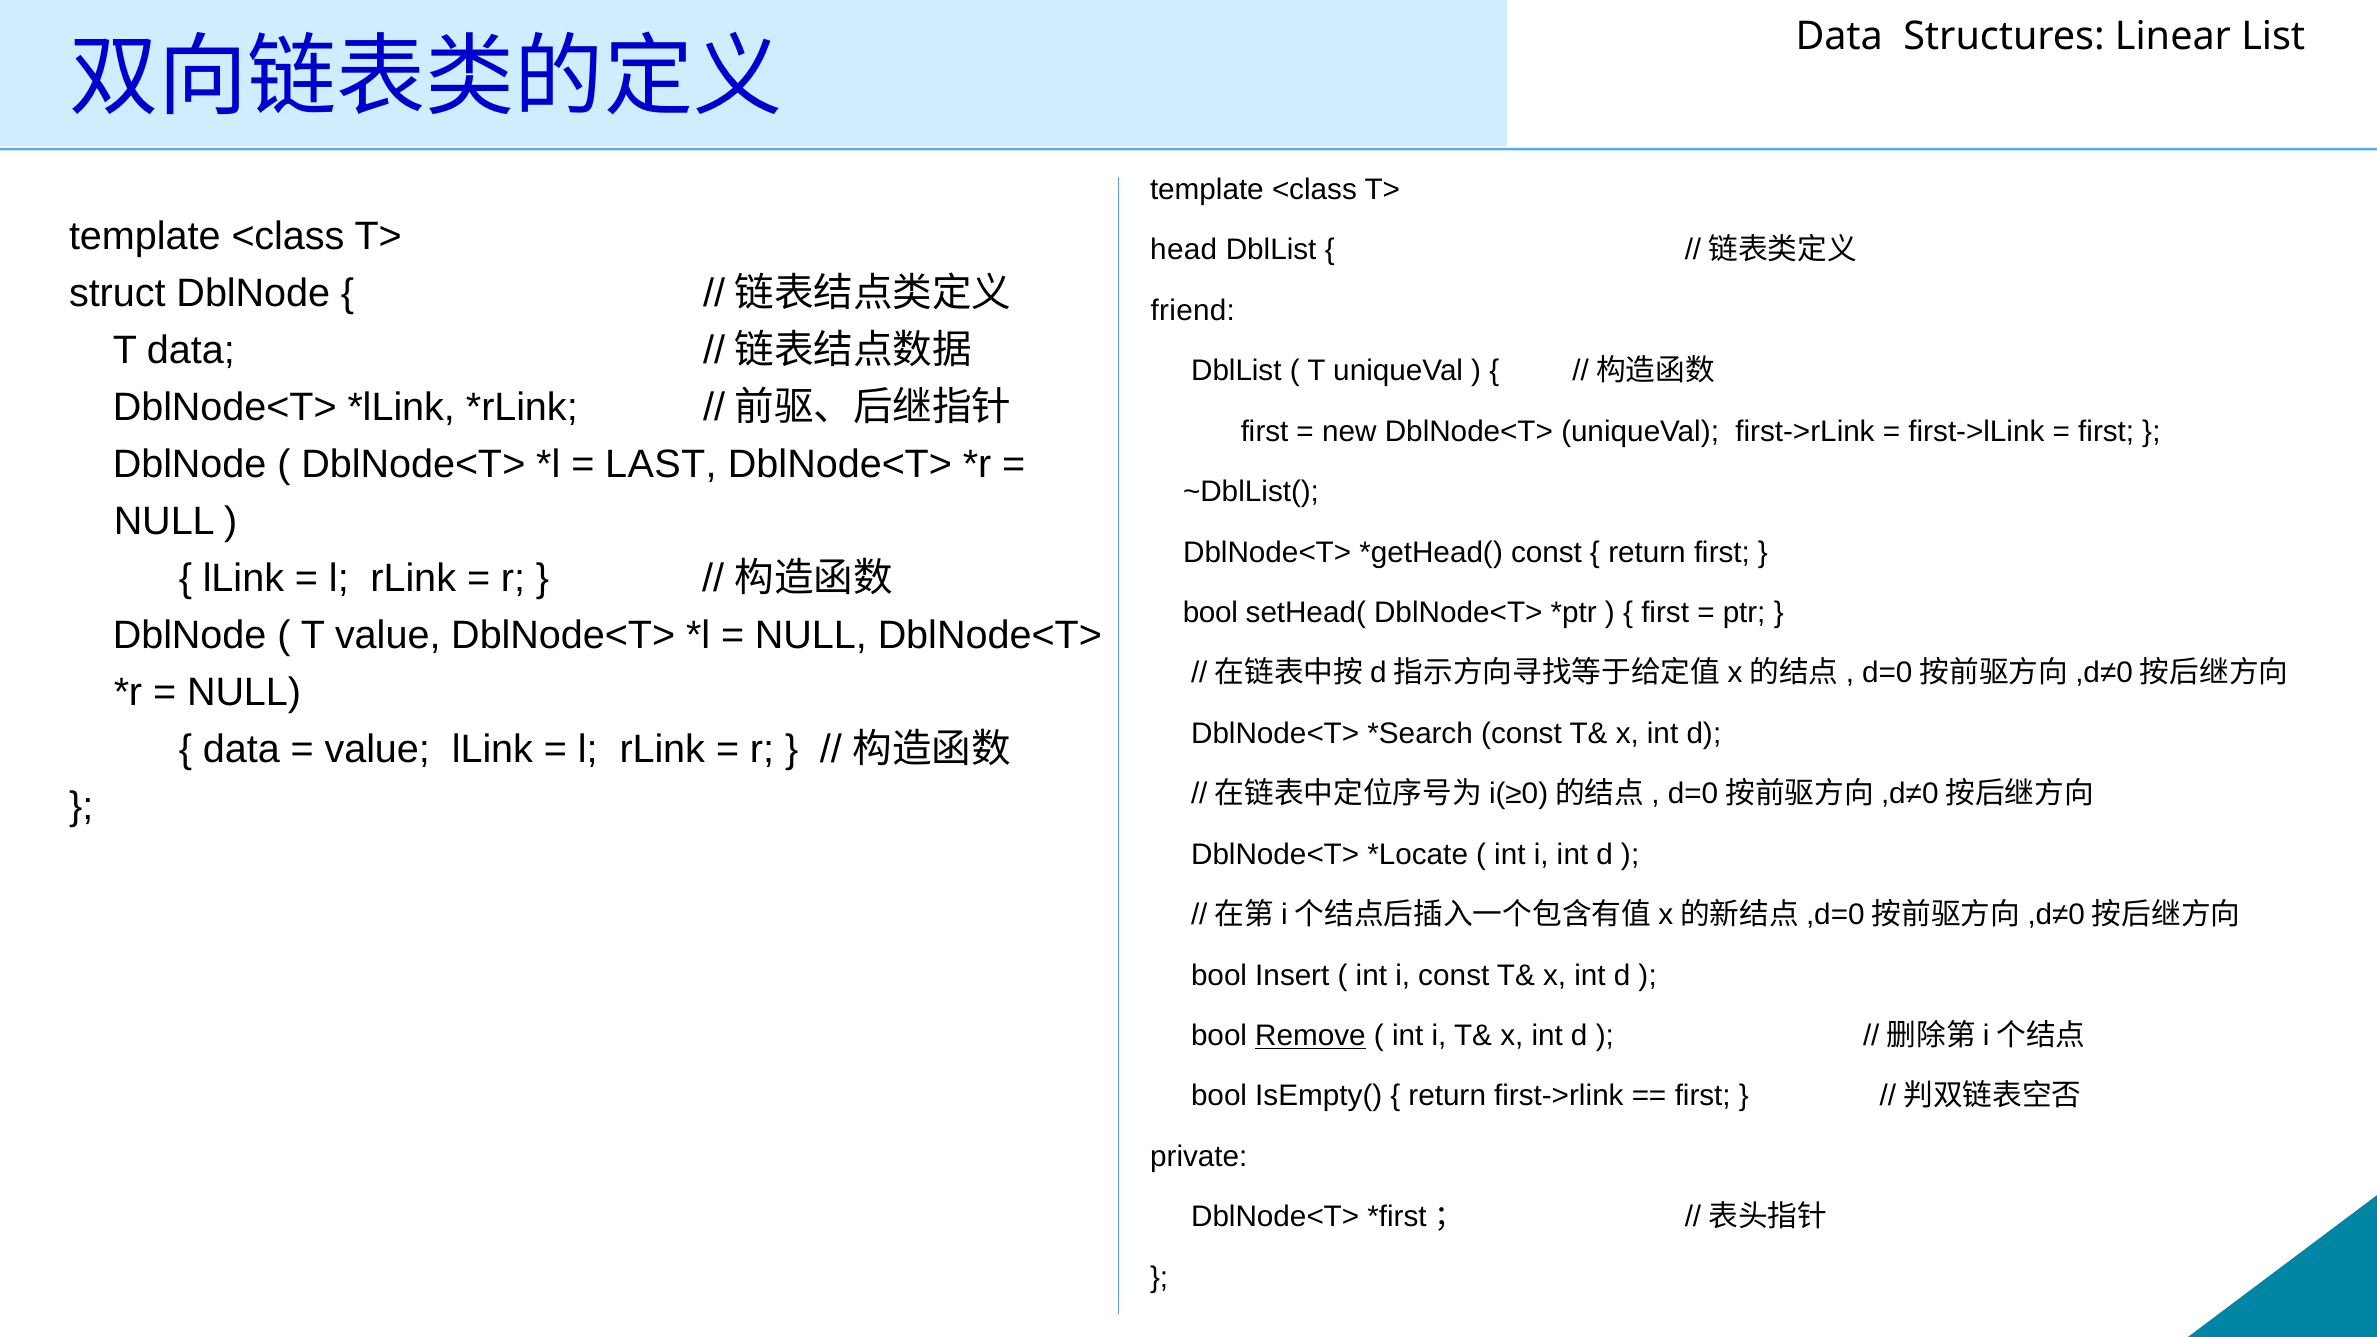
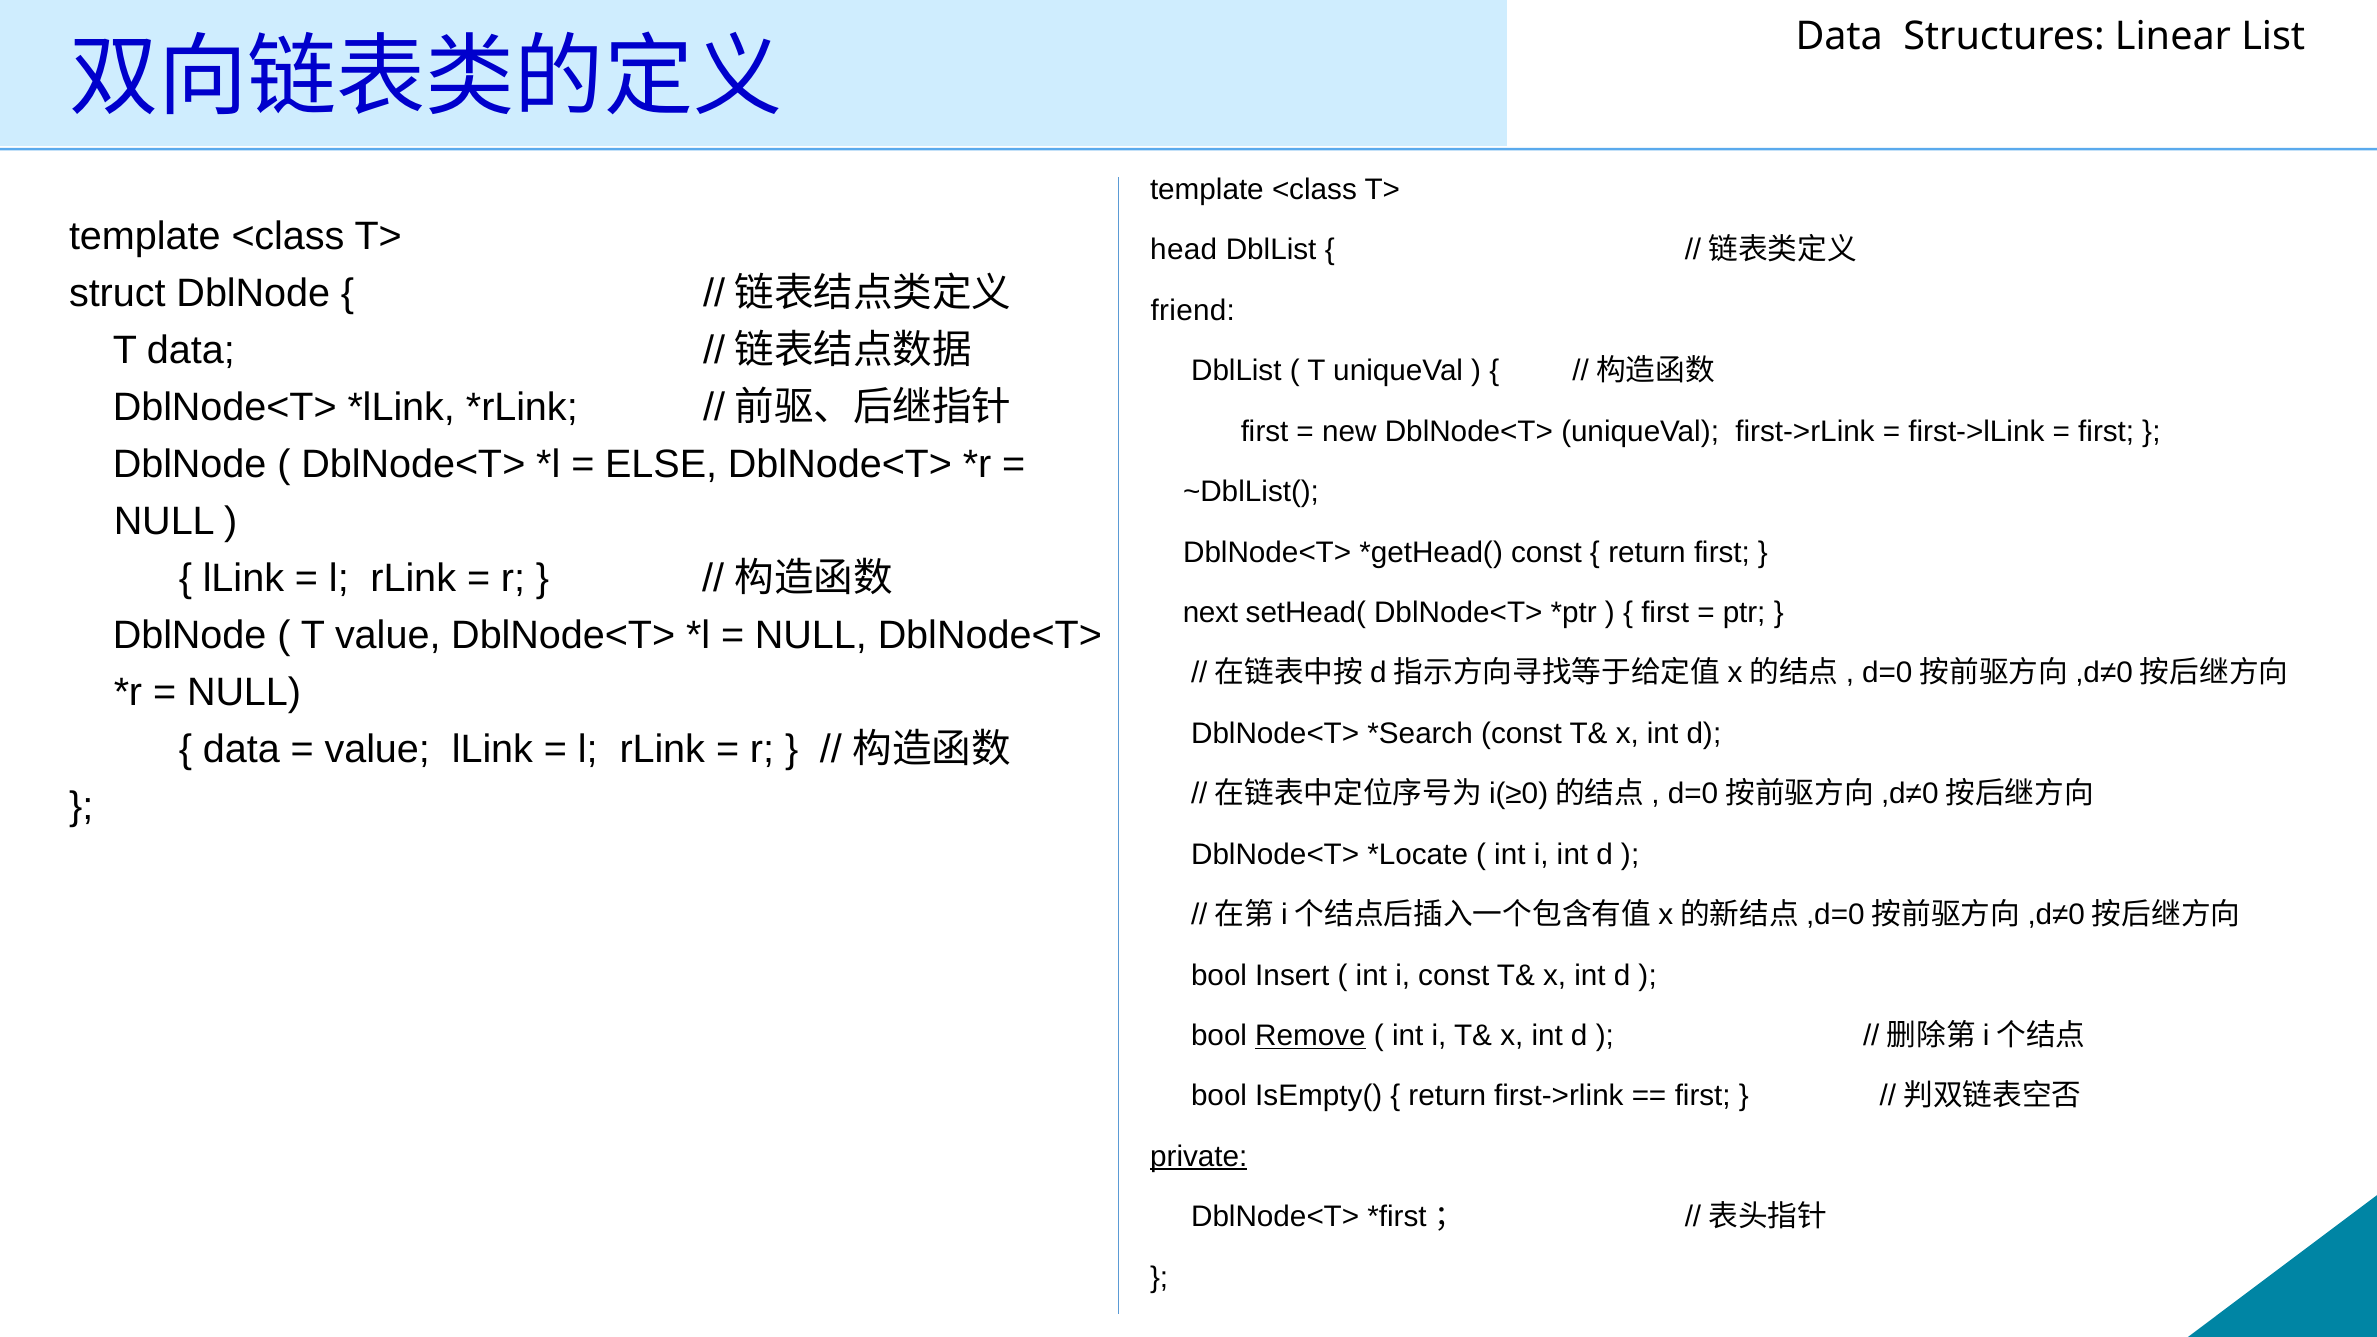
LAST: LAST -> ELSE (661, 464)
bool: bool -> next (1210, 613)
private underline: none -> present (1199, 1157)
